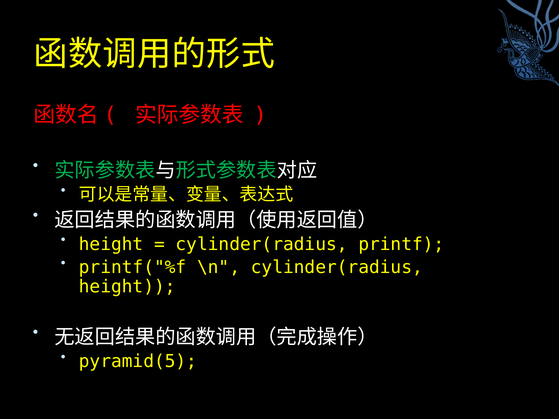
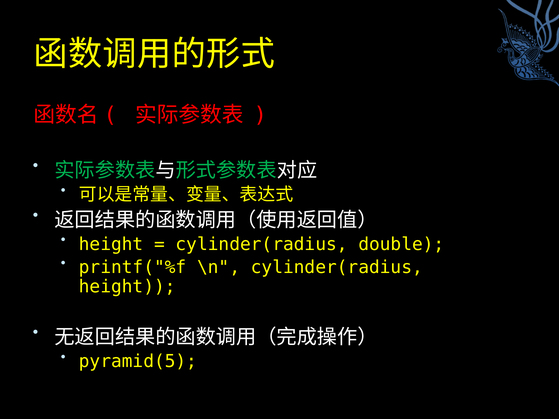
printf: printf -> double (401, 244)
